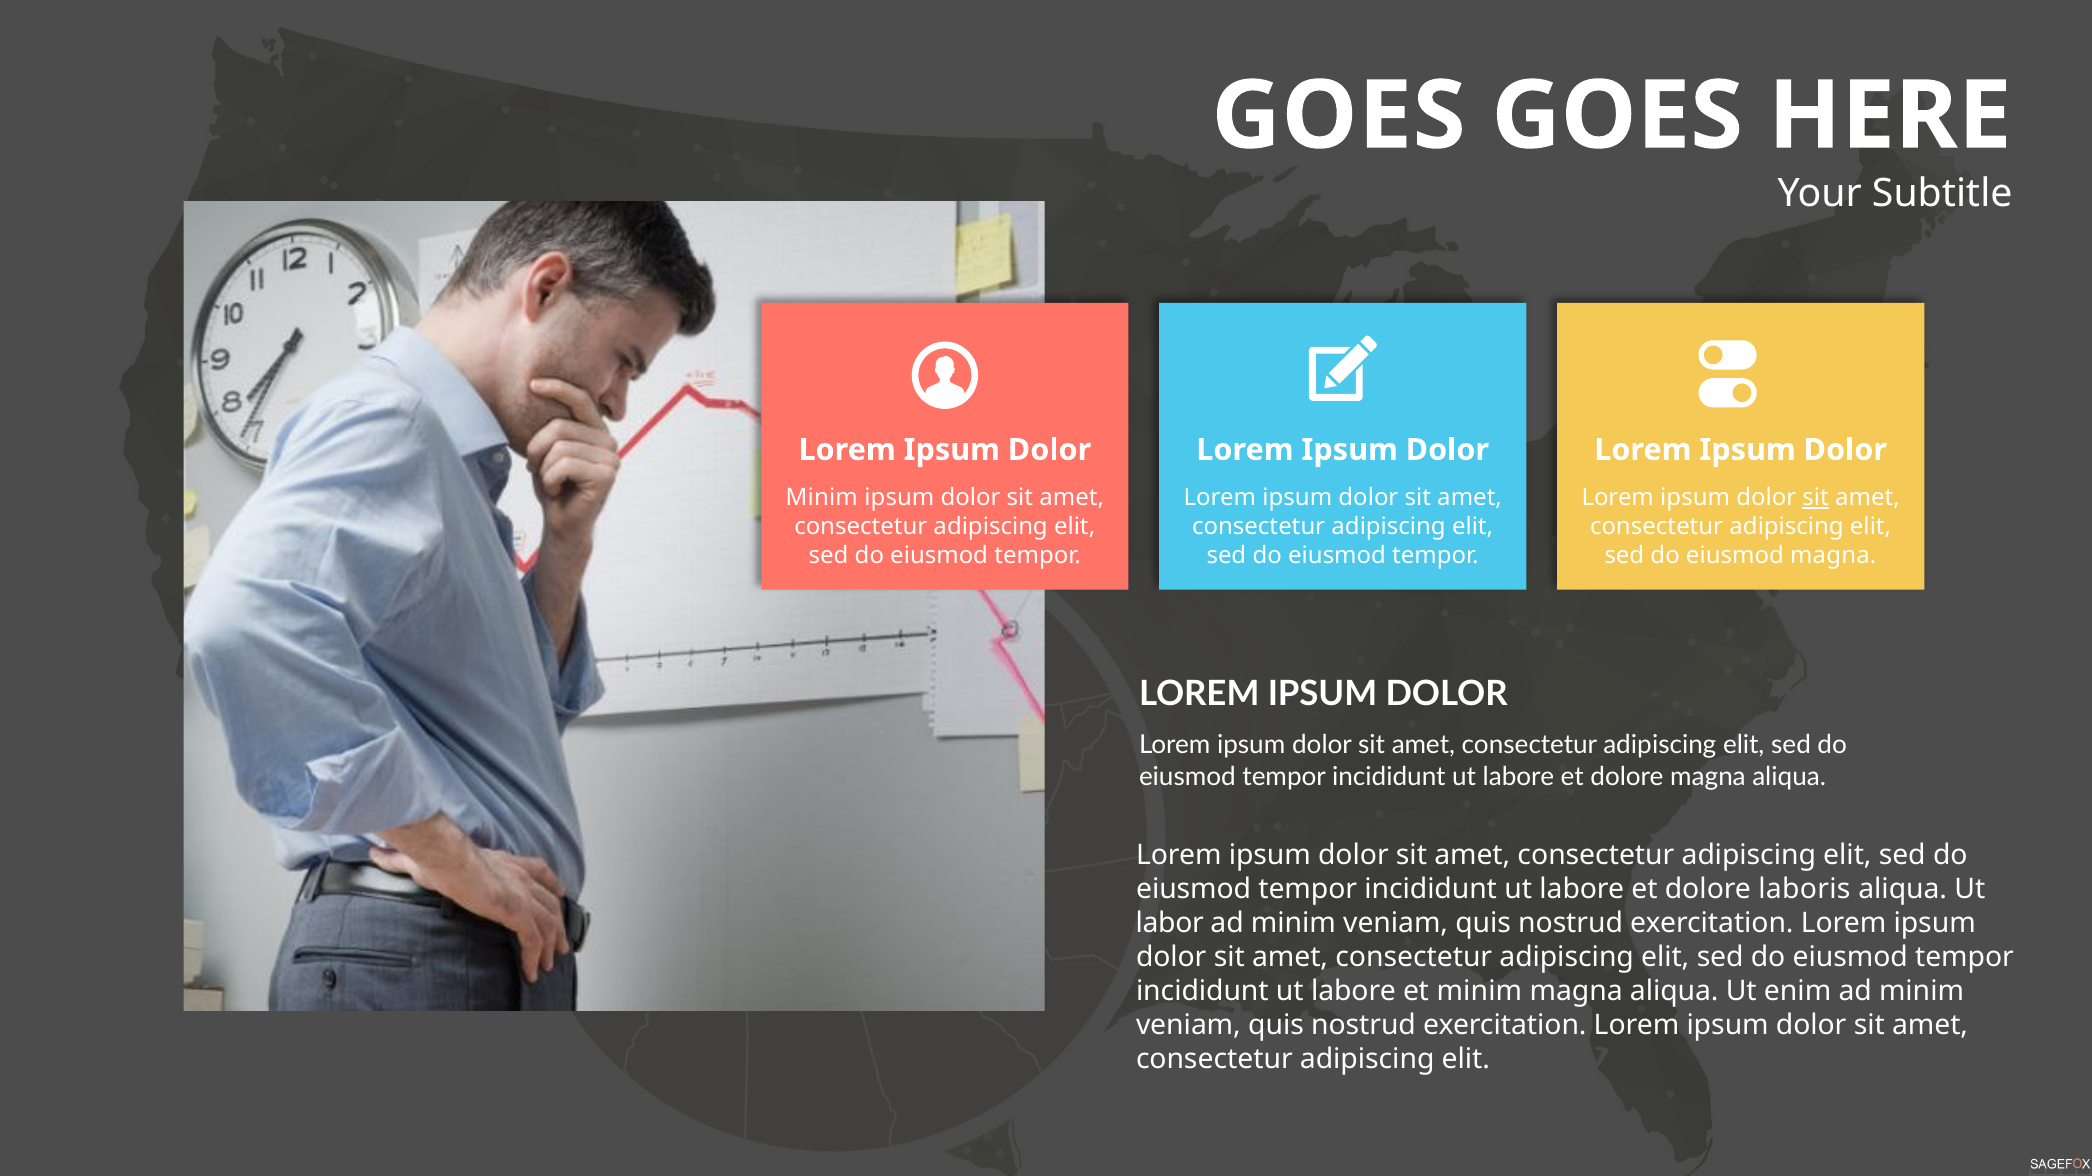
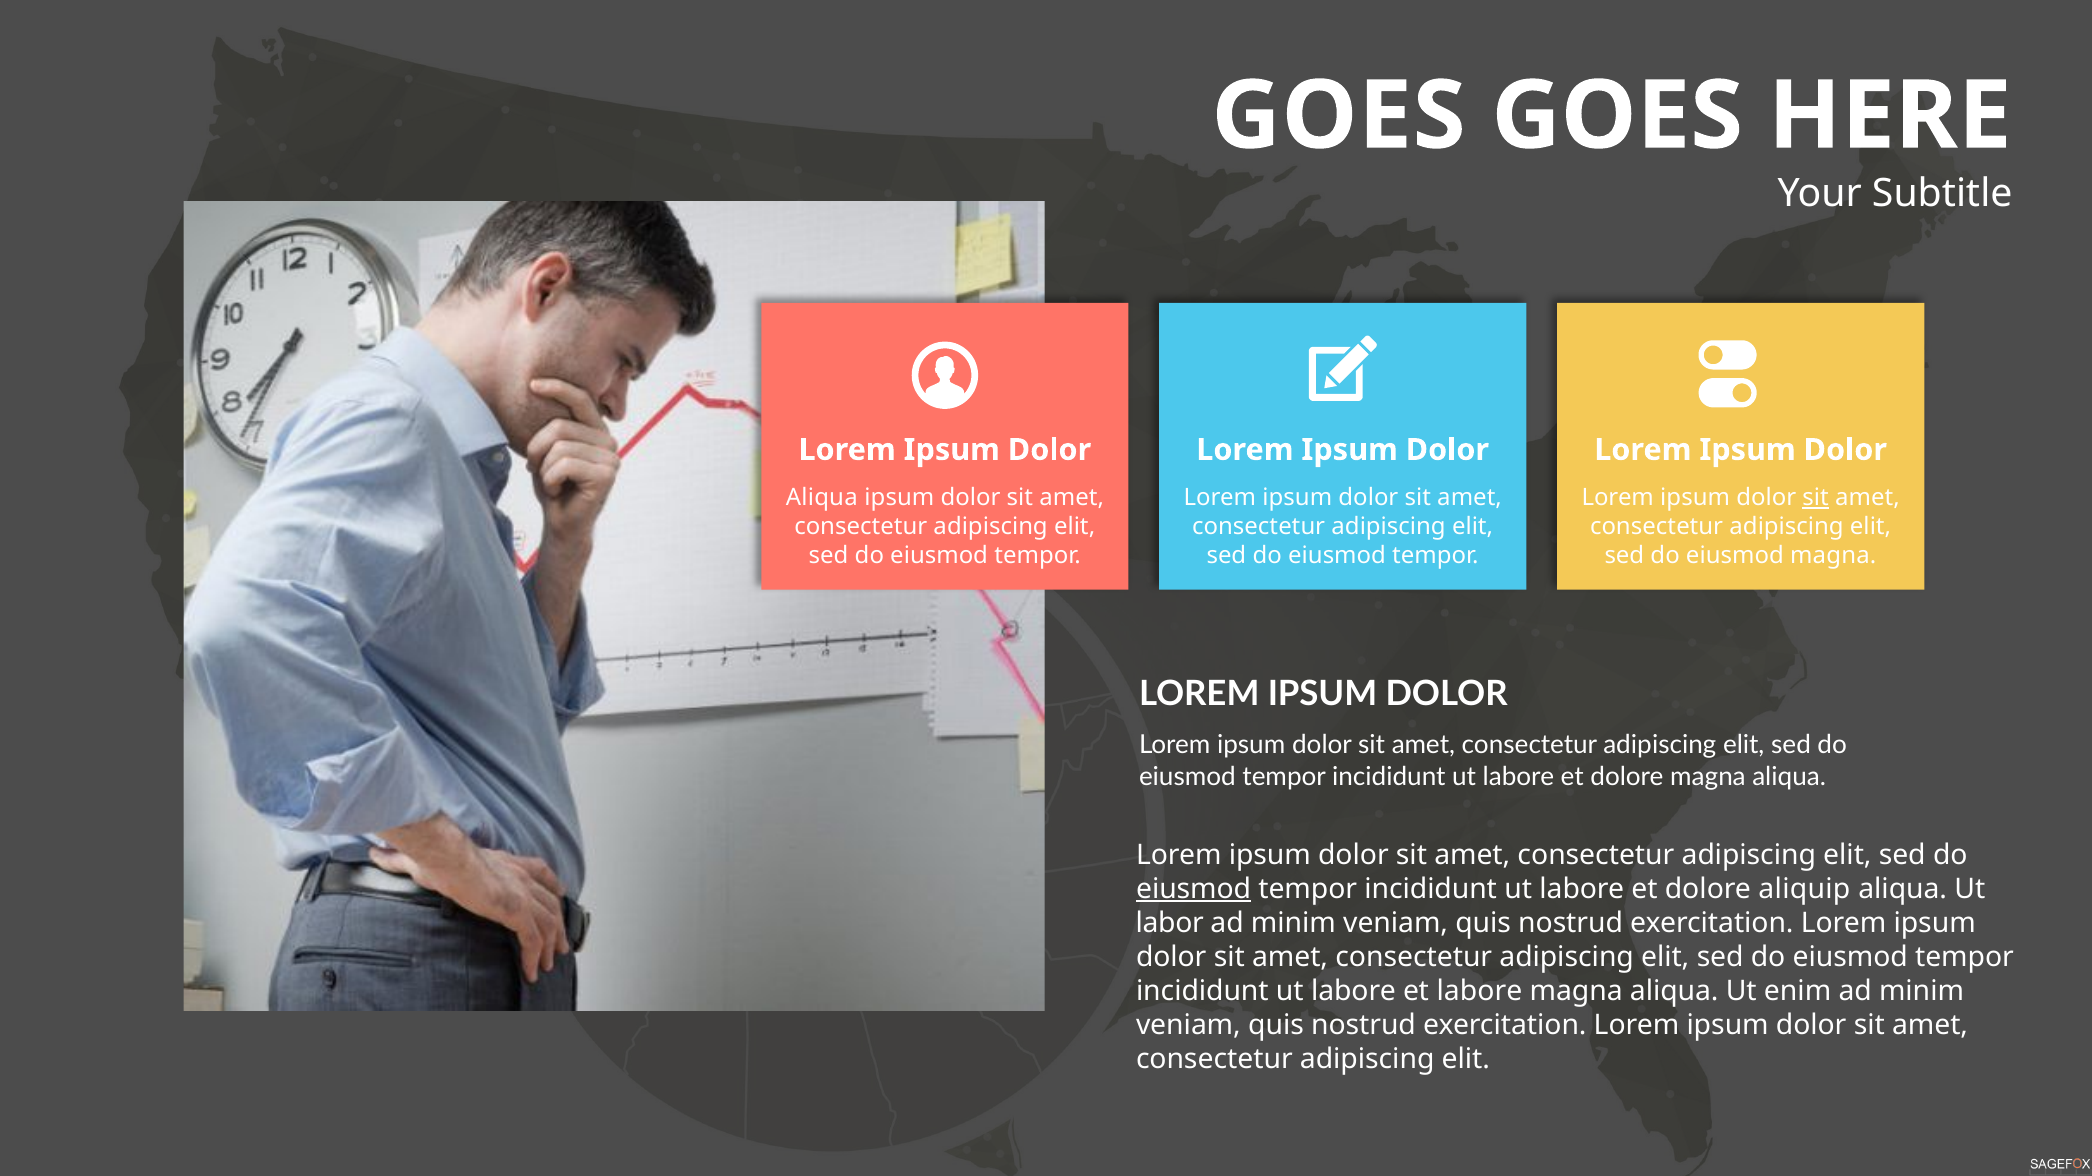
Minim: Minim -> Aliqua (822, 498)
eiusmod underline: none -> present (1194, 889)
laboris: laboris -> aliquip (1804, 889)
et minim: minim -> labore (1479, 991)
